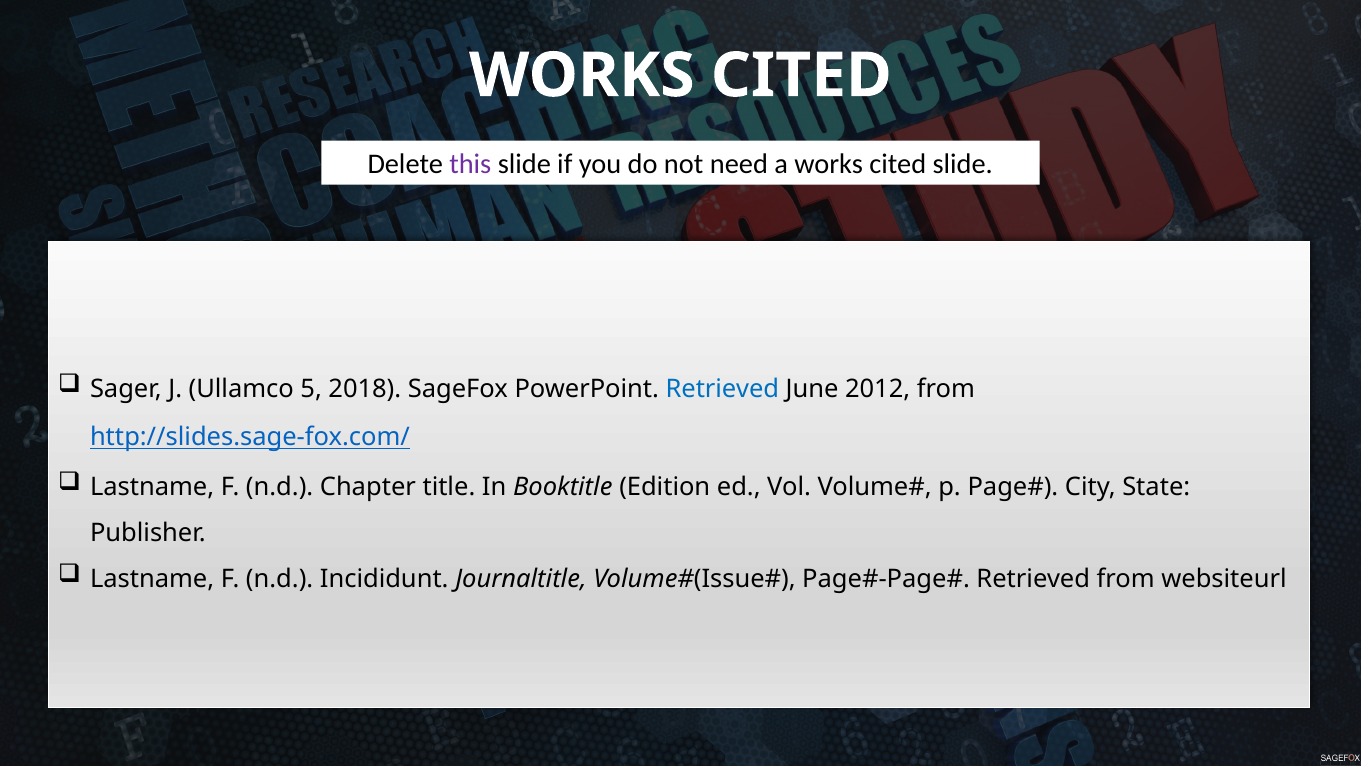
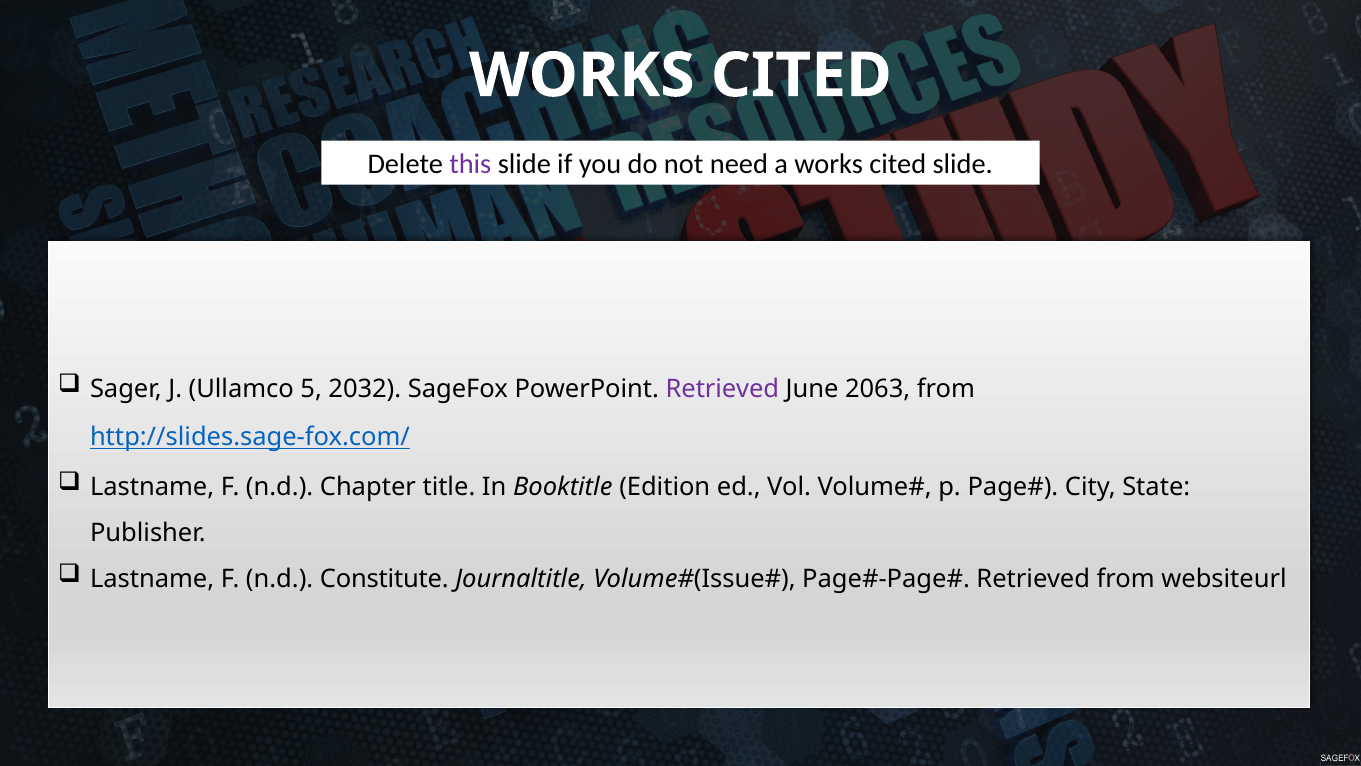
2018: 2018 -> 2032 (365, 388)
Retrieved colour: blue -> purple (722, 388)
2012: 2012 -> 2063 (878, 388)
Incididunt: Incididunt -> Constitute (384, 578)
